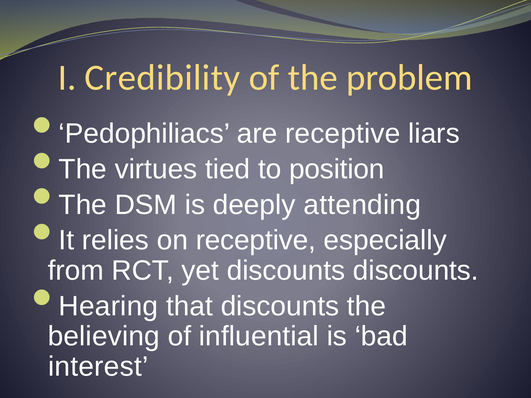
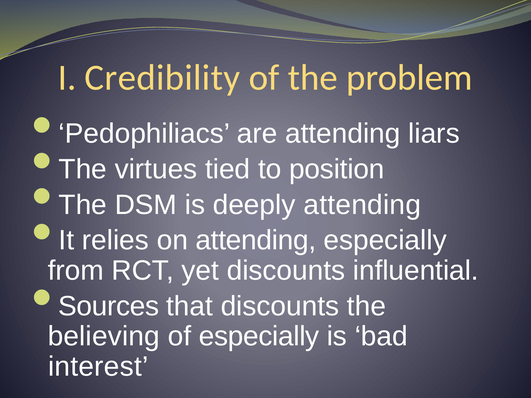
are receptive: receptive -> attending (343, 134)
on receptive: receptive -> attending (256, 240)
discounts discounts: discounts -> influential (416, 271)
Hearing: Hearing -> Sources (109, 306)
of influential: influential -> especially (259, 337)
